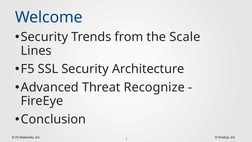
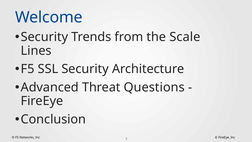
Recognize: Recognize -> Questions (154, 87)
